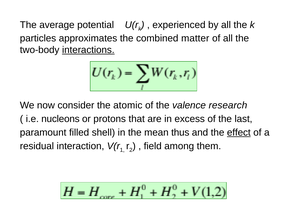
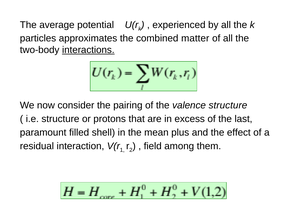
atomic: atomic -> pairing (128, 105)
valence research: research -> structure (228, 105)
i.e nucleons: nucleons -> structure (60, 119)
thus: thus -> plus (180, 133)
effect underline: present -> none (239, 133)
